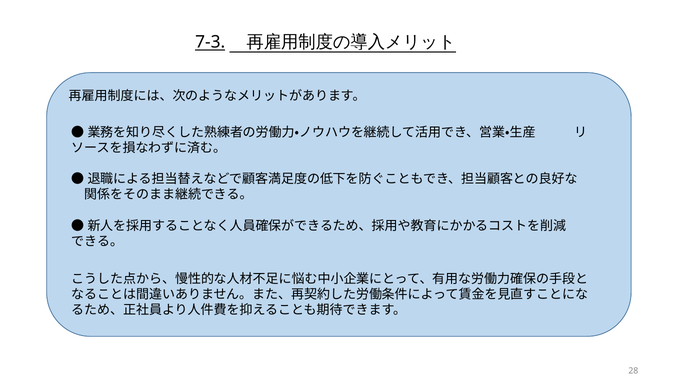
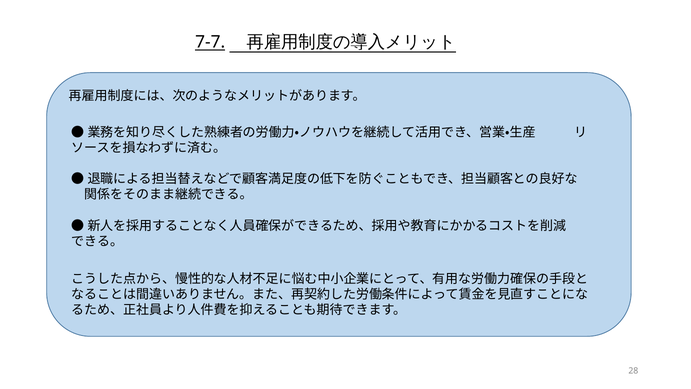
7-3: 7-3 -> 7-7 (210, 42)
